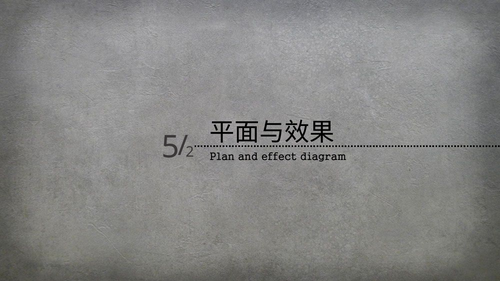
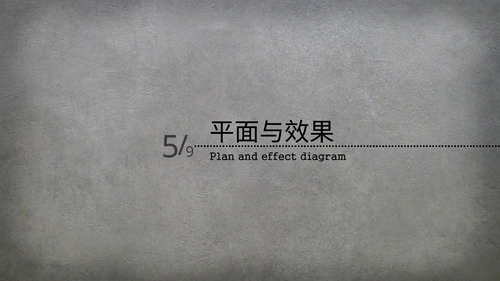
2: 2 -> 9 (190, 152)
